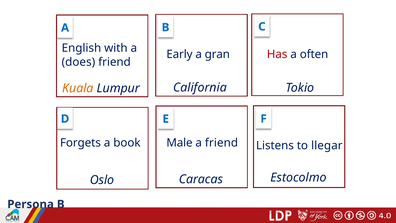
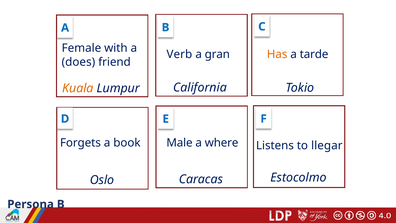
English: English -> Female (81, 48)
Early: Early -> Verb (179, 54)
Has colour: red -> orange (277, 54)
often: often -> tarde (314, 54)
a friend: friend -> where (222, 143)
